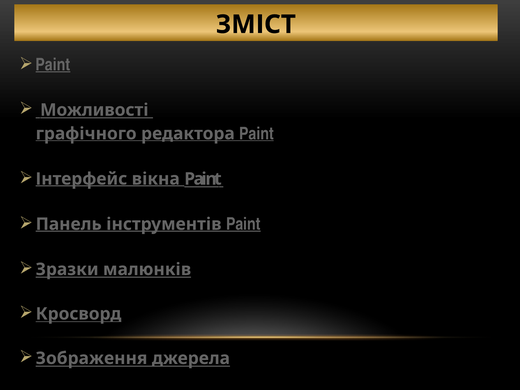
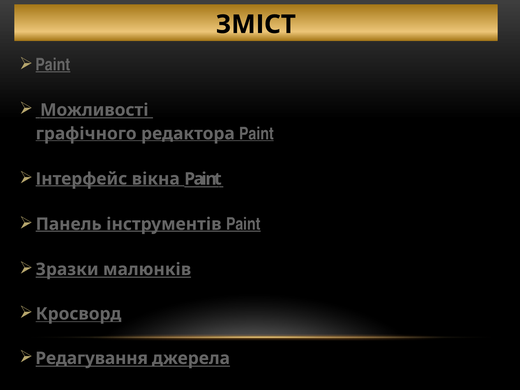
Зображення: Зображення -> Редагування (92, 358)
